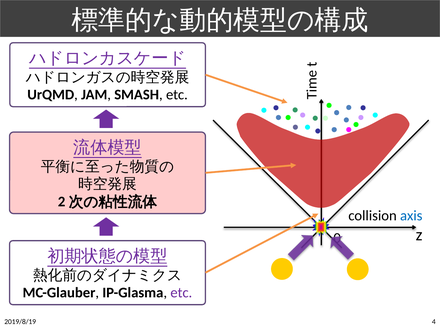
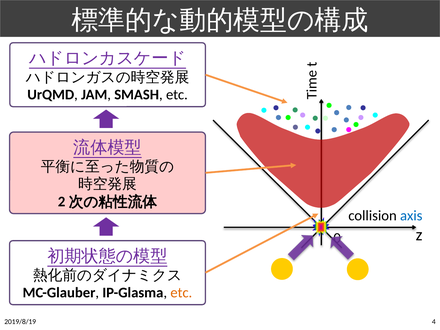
etc colour: purple -> orange (181, 293)
